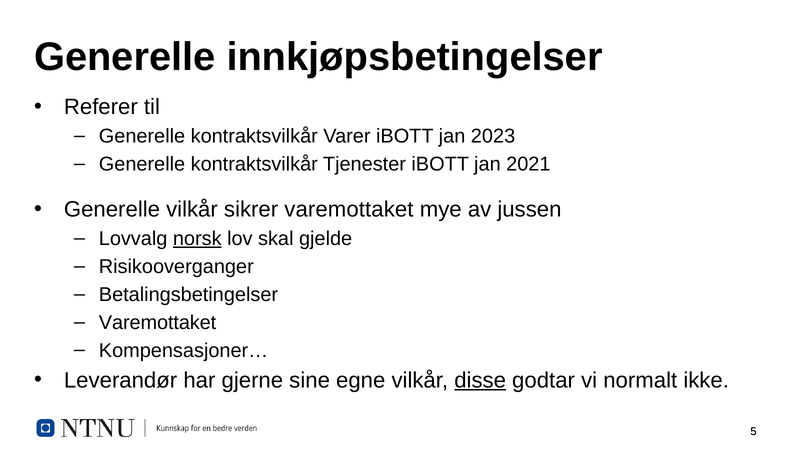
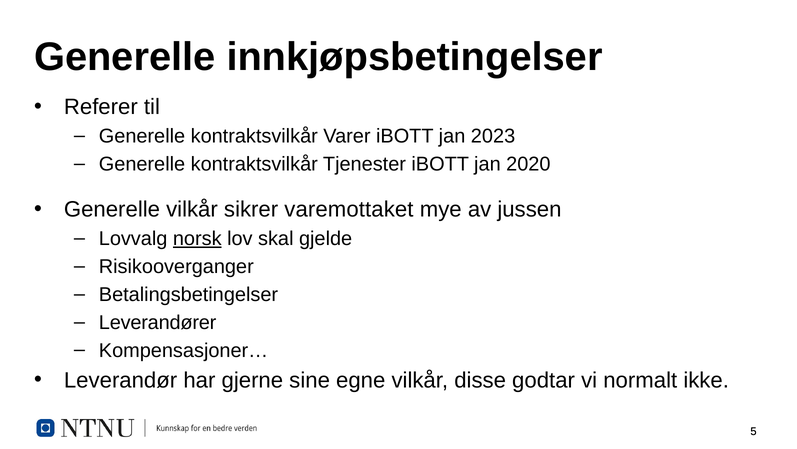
2021: 2021 -> 2020 (528, 164)
Varemottaket: Varemottaket -> Leverandører (158, 322)
disse underline: present -> none (480, 380)
